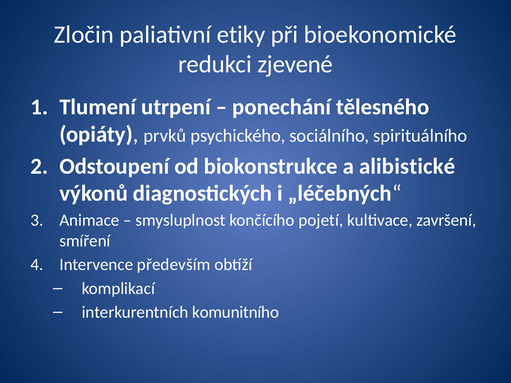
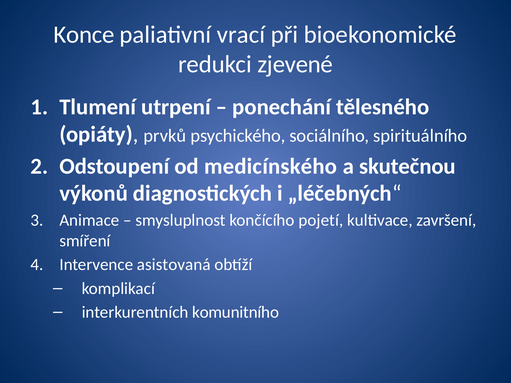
Zločin: Zločin -> Konce (84, 35)
etiky: etiky -> vrací (241, 35)
biokonstrukce: biokonstrukce -> medicínského (271, 166)
alibistické: alibistické -> skutečnou (407, 166)
především: především -> asistovaná (174, 265)
